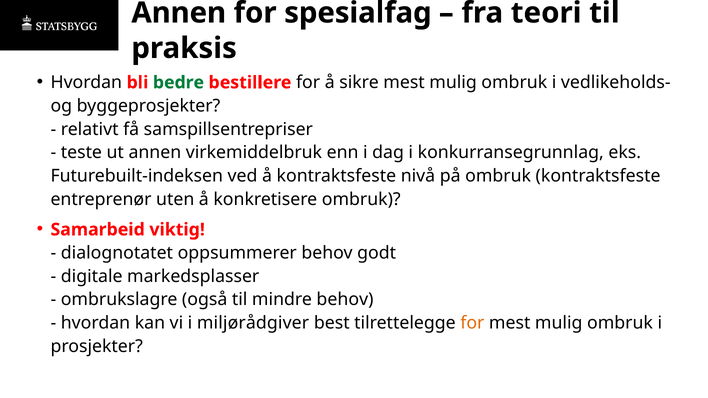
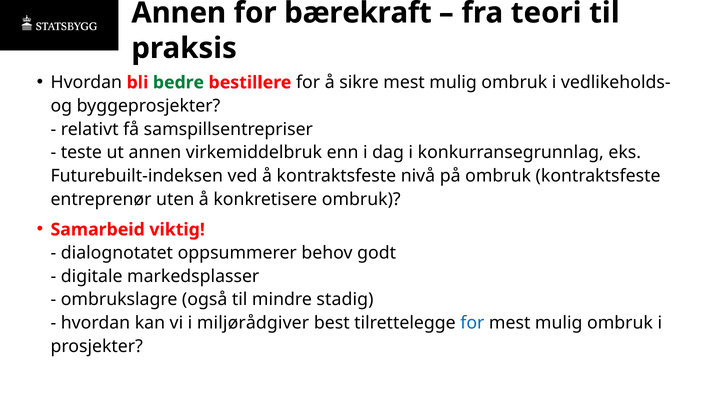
spesialfag: spesialfag -> bærekraft (358, 13)
mindre behov: behov -> stadig (345, 300)
for colour: orange -> blue (472, 323)
